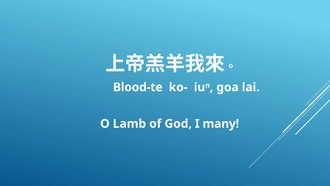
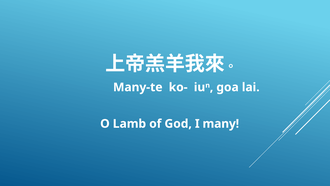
Blood-te: Blood-te -> Many-te (138, 87)
